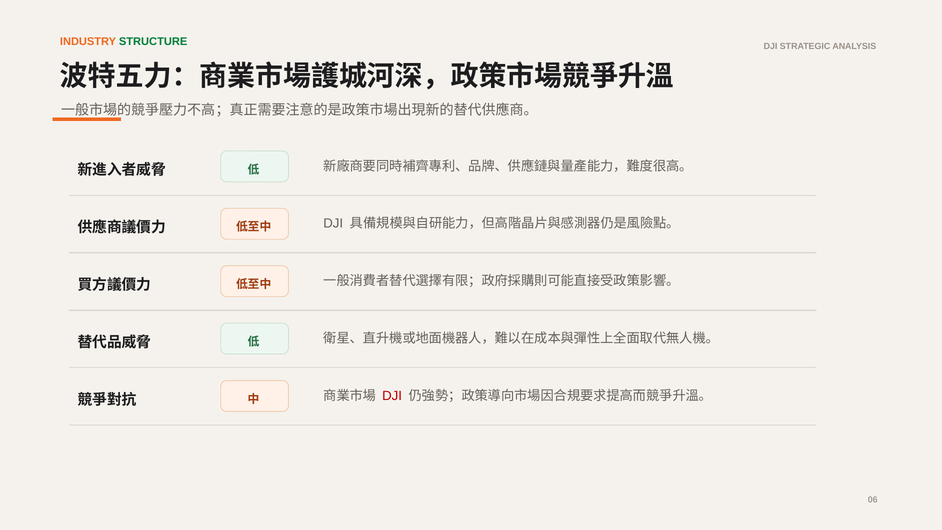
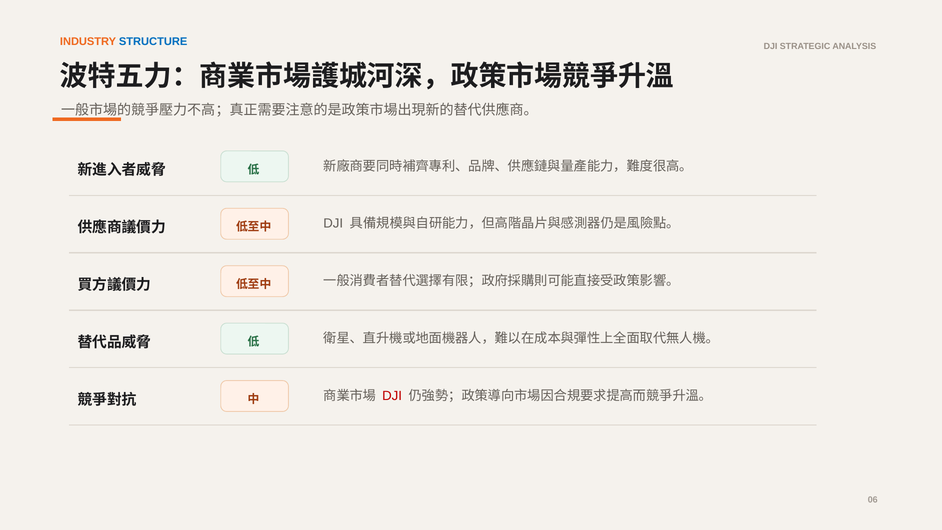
STRUCTURE colour: green -> blue (153, 42)
